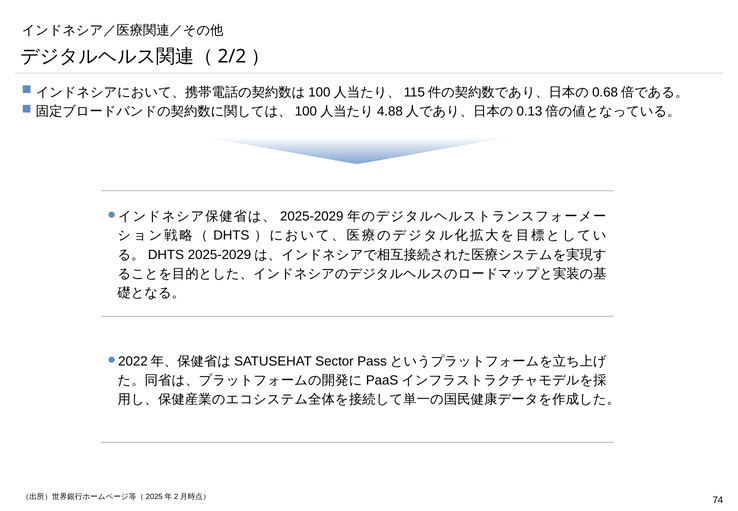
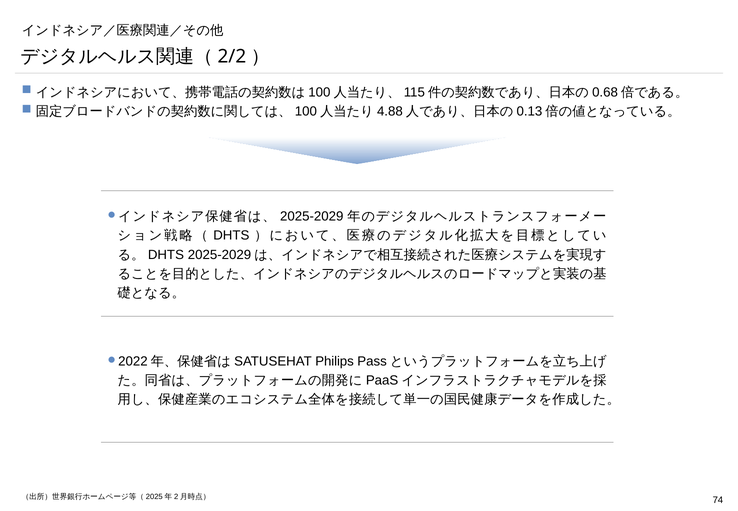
Sector: Sector -> Philips (335, 361)
